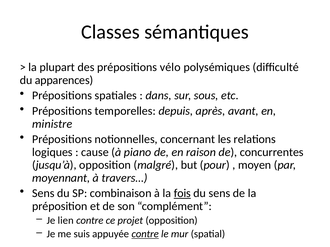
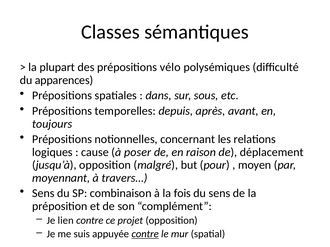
ministre: ministre -> toujours (52, 124)
piano: piano -> poser (138, 152)
concurrentes: concurrentes -> déplacement (272, 152)
fois underline: present -> none (182, 194)
